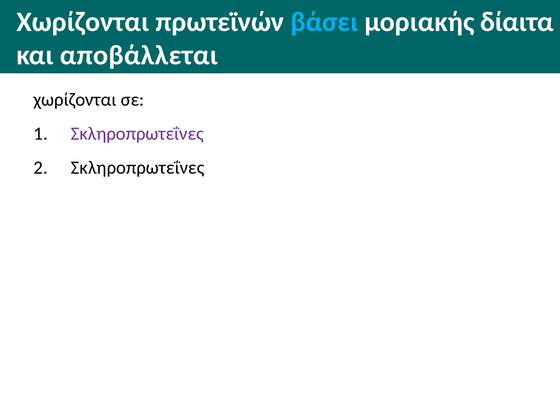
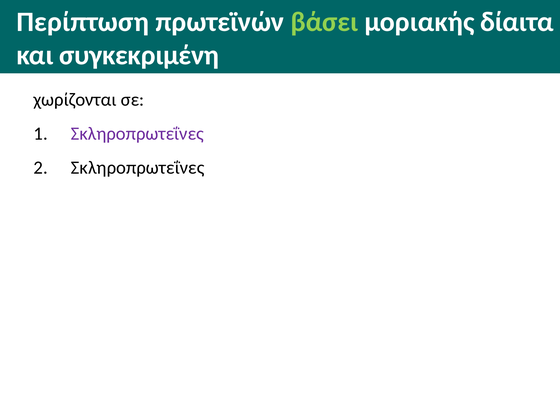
Χωρίζονται: Χωρίζονται -> Περίπτωση (83, 22)
βάσει colour: light blue -> light green (324, 22)
αποβάλλεται: αποβάλλεται -> συγκεκριμένη (139, 55)
